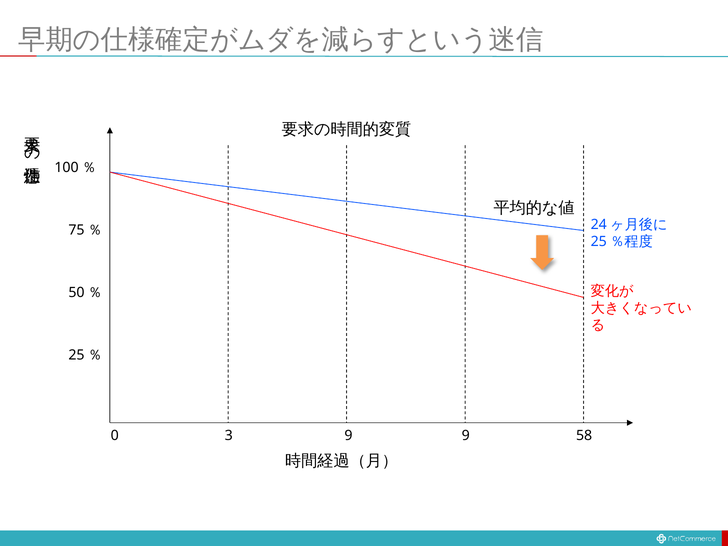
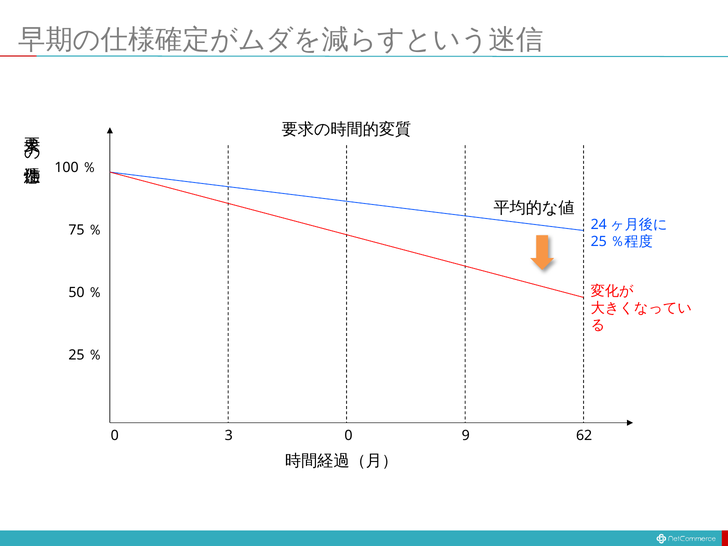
3 9: 9 -> 0 (349, 436)
58: 58 -> 62 (584, 436)
